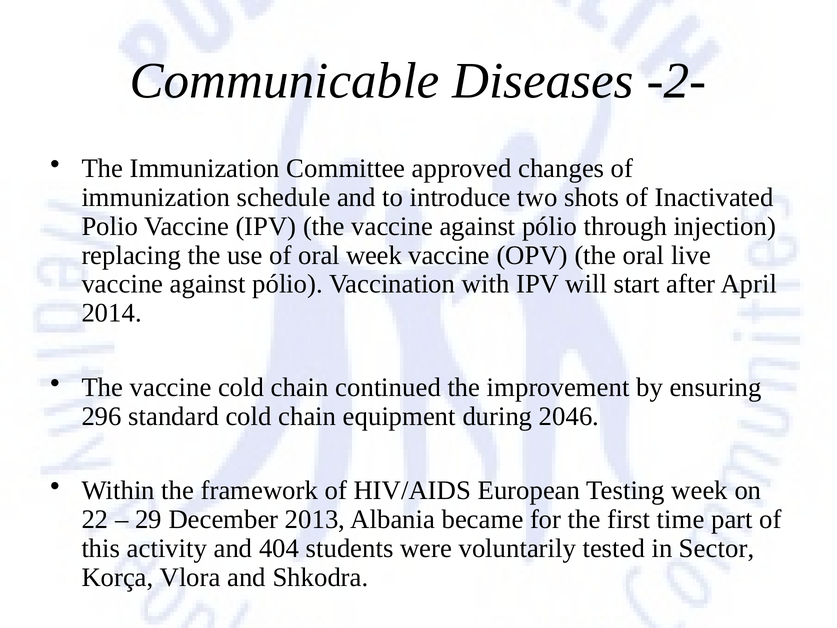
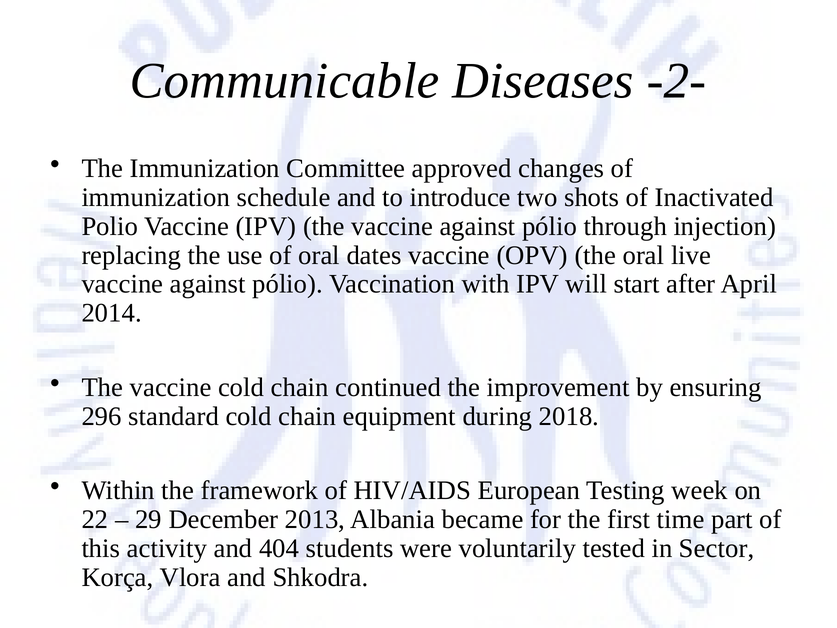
oral week: week -> dates (374, 255)
2046: 2046 -> 2018 (569, 416)
